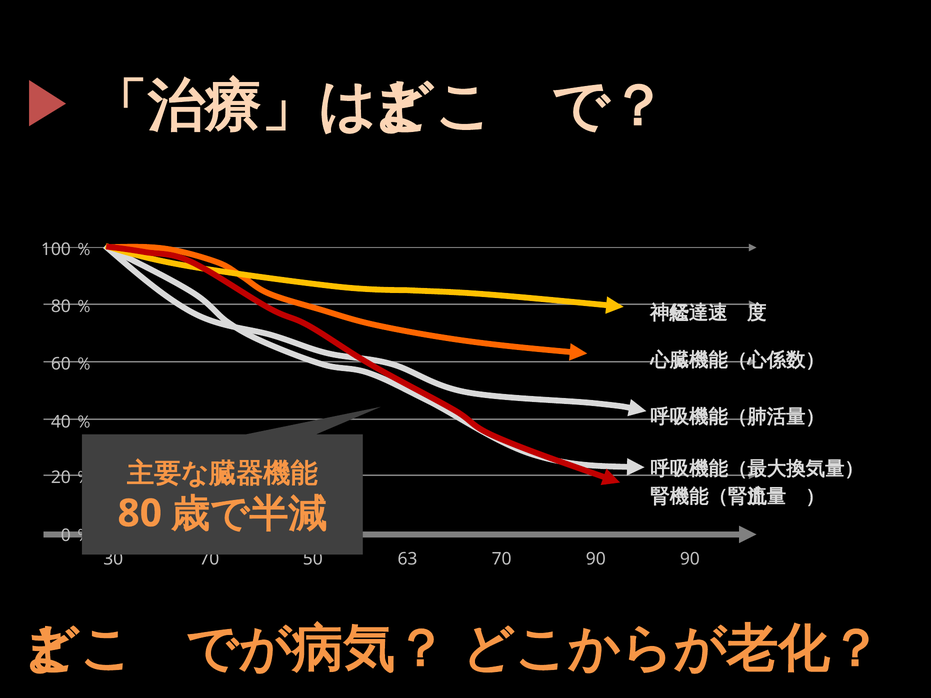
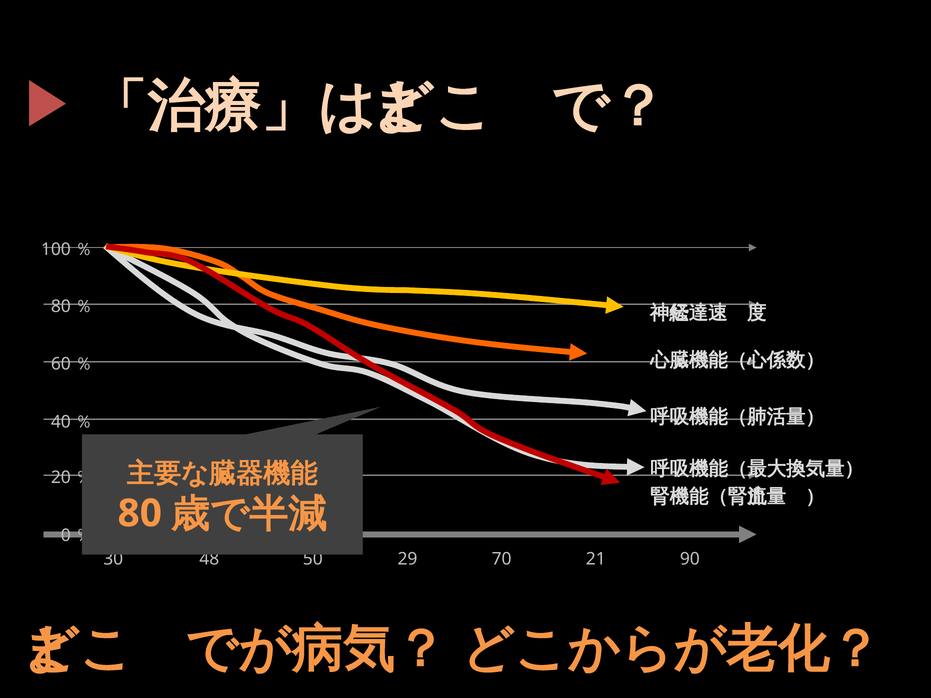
30 70: 70 -> 48 (209, 559)
63: 63 -> 29 (408, 559)
70 90: 90 -> 21 (596, 559)
